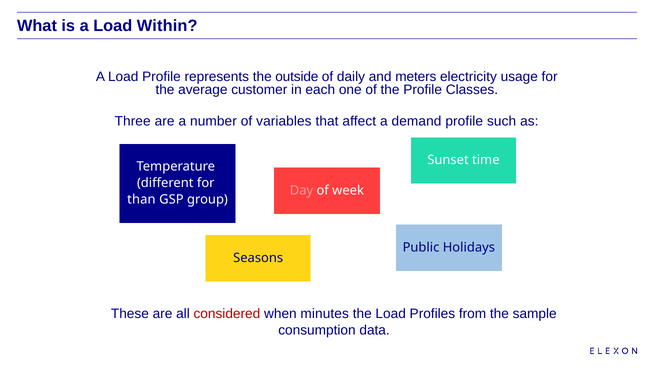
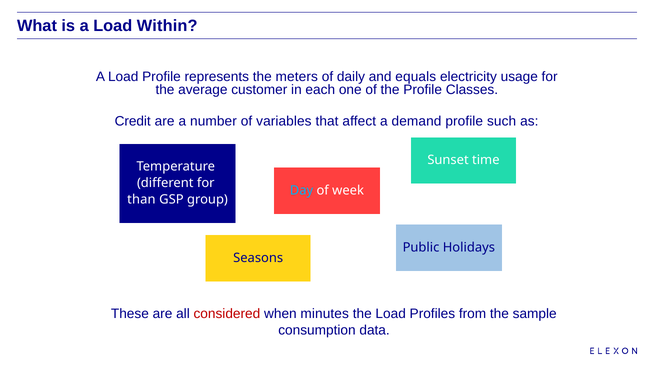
outside: outside -> meters (297, 77)
meters: meters -> equals (416, 77)
Three: Three -> Credit (133, 121)
Day colour: pink -> light blue (302, 190)
